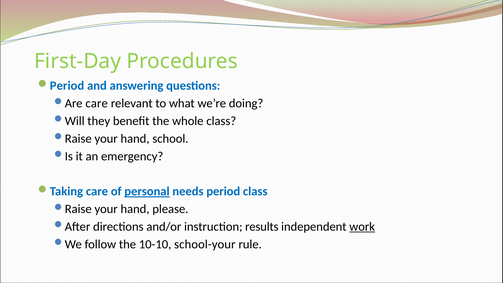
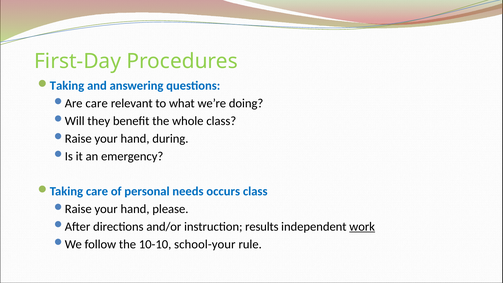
Period: Period -> Taking (67, 86)
school: school -> during (170, 139)
personal underline: present -> none (147, 191)
needs period: period -> occurs (223, 191)
